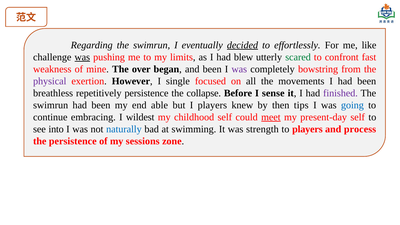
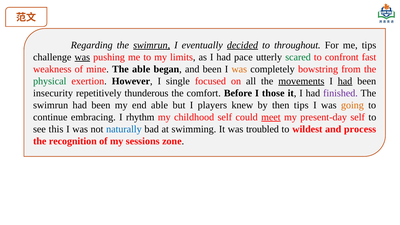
swimrun underline: none -> present (152, 45)
effortlessly: effortlessly -> throughout (297, 45)
me like: like -> tips (369, 45)
blew: blew -> pace (243, 57)
The over: over -> able (141, 69)
was colour: purple -> orange (239, 69)
physical colour: purple -> green (50, 81)
movements underline: none -> present (301, 81)
had underline: none -> present (345, 81)
breathless: breathless -> insecurity (53, 93)
repetitively persistence: persistence -> thunderous (146, 93)
collapse: collapse -> comfort (204, 93)
sense: sense -> those (273, 93)
going colour: blue -> orange (352, 105)
wildest: wildest -> rhythm (140, 117)
into: into -> this (56, 129)
strength: strength -> troubled (262, 129)
to players: players -> wildest (307, 129)
the persistence: persistence -> recognition (73, 141)
